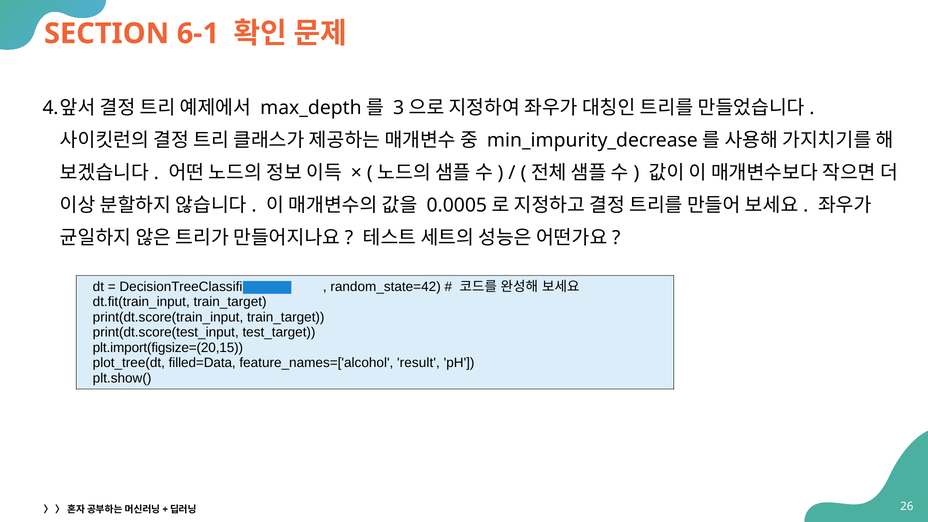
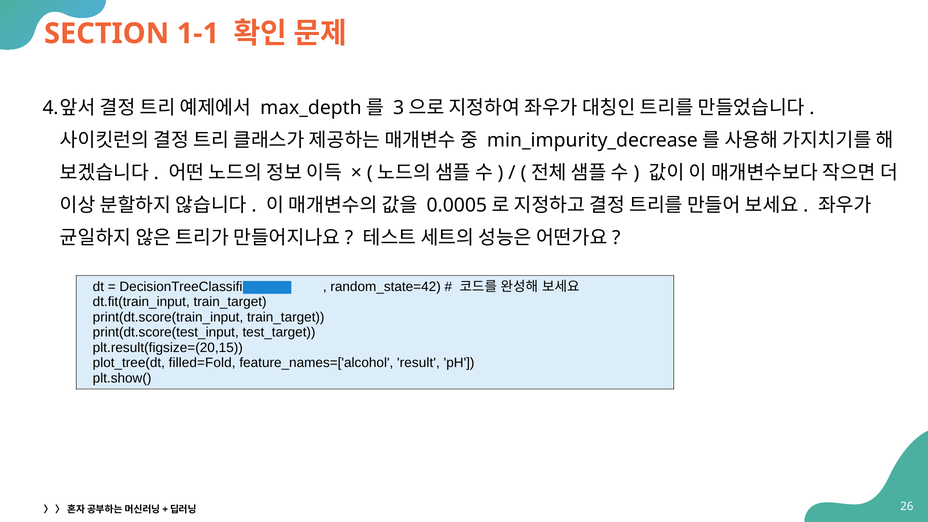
6-1: 6-1 -> 1-1 (198, 34)
plt.import(figsize=(20,15: plt.import(figsize=(20,15 -> plt.result(figsize=(20,15 (168, 348)
filled=Data: filled=Data -> filled=Fold (202, 363)
